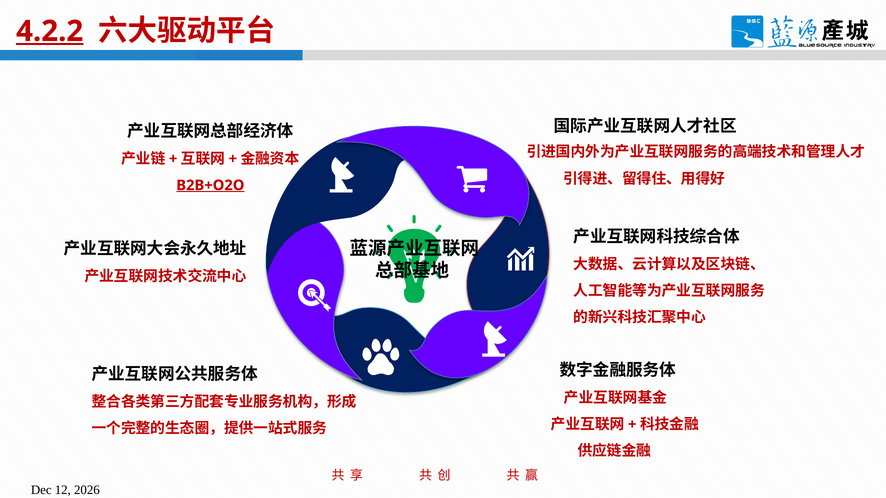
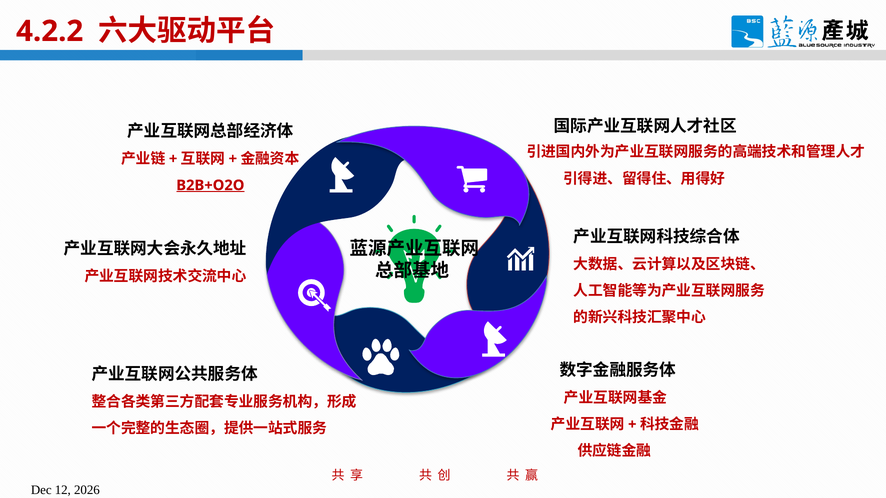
4.2.2 underline: present -> none (50, 31)
